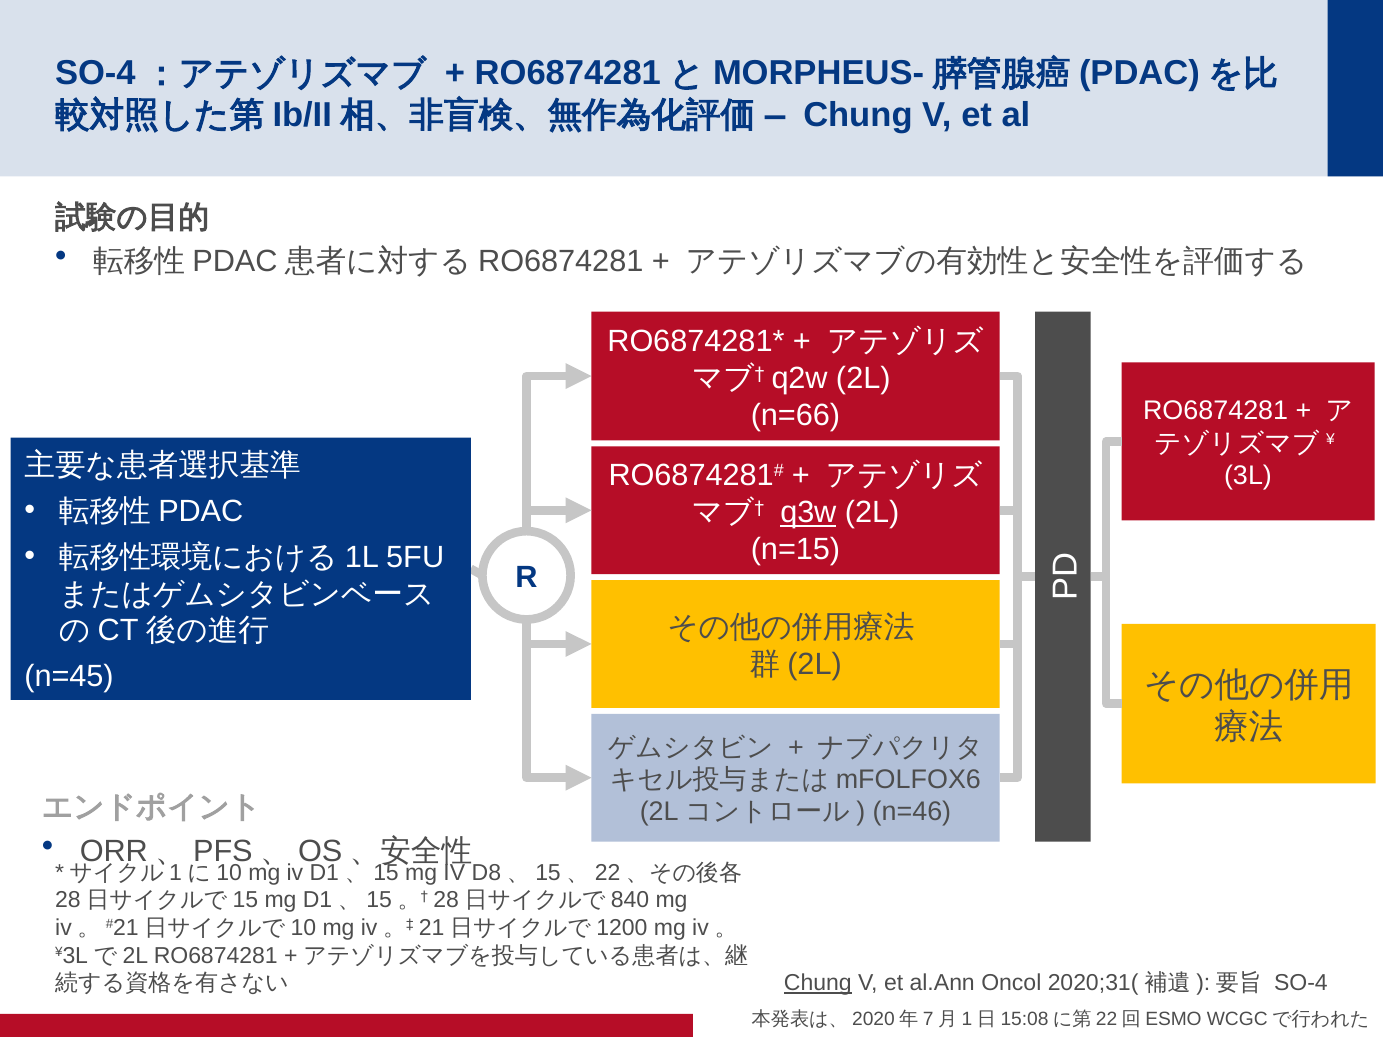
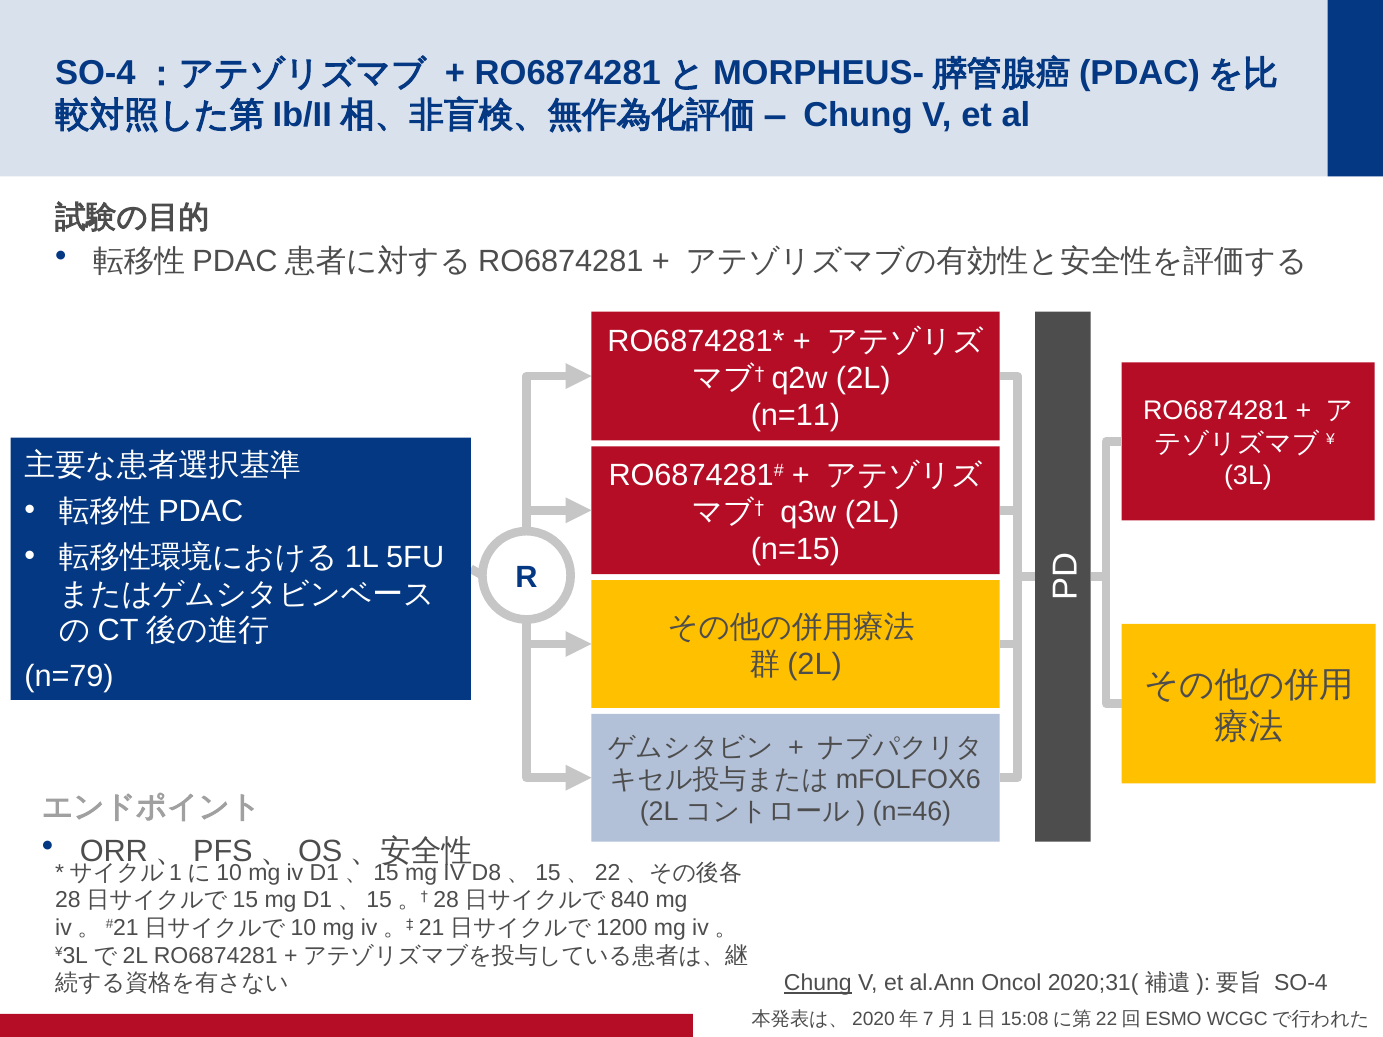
n=66: n=66 -> n=11 (795, 415)
q3w underline: present -> none (808, 513)
n=45: n=45 -> n=79 (69, 677)
